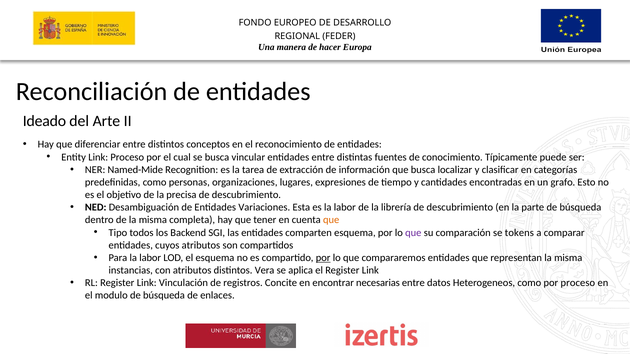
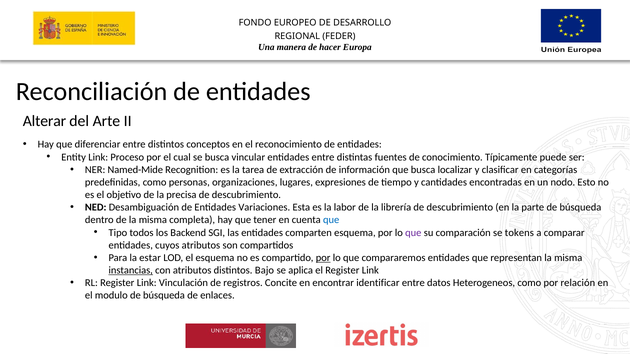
Ideado: Ideado -> Alterar (44, 121)
grafo: grafo -> nodo (563, 182)
que colour: orange -> blue (331, 220)
Para la labor: labor -> estar (150, 258)
instancias underline: none -> present (131, 271)
Vera: Vera -> Bajo (264, 271)
necesarias: necesarias -> identificar (378, 283)
por proceso: proceso -> relación (578, 283)
